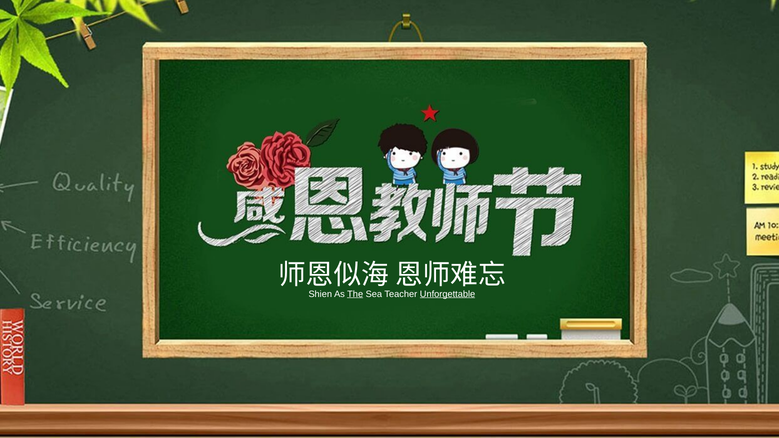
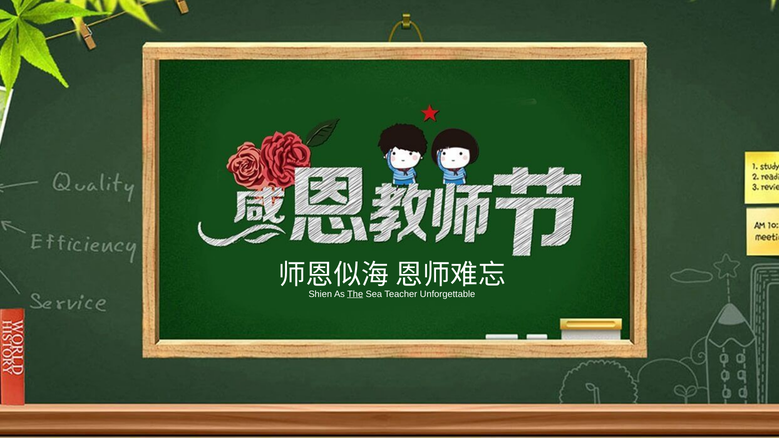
Unforgettable underline: present -> none (448, 294)
